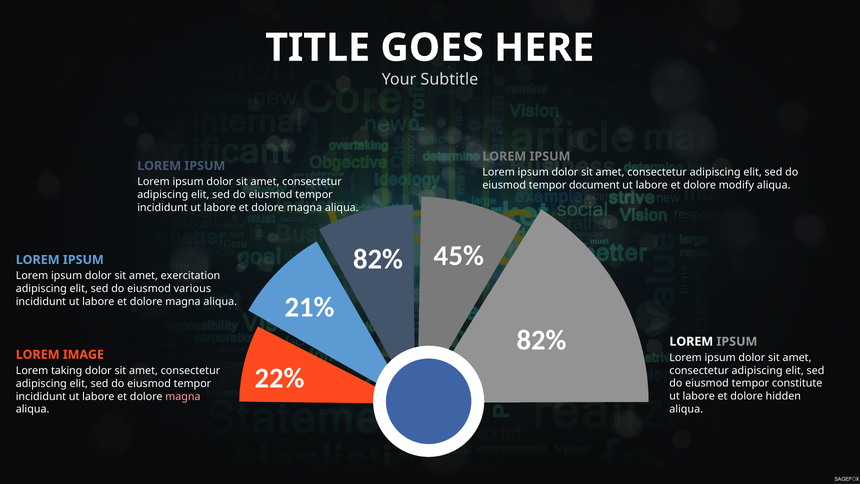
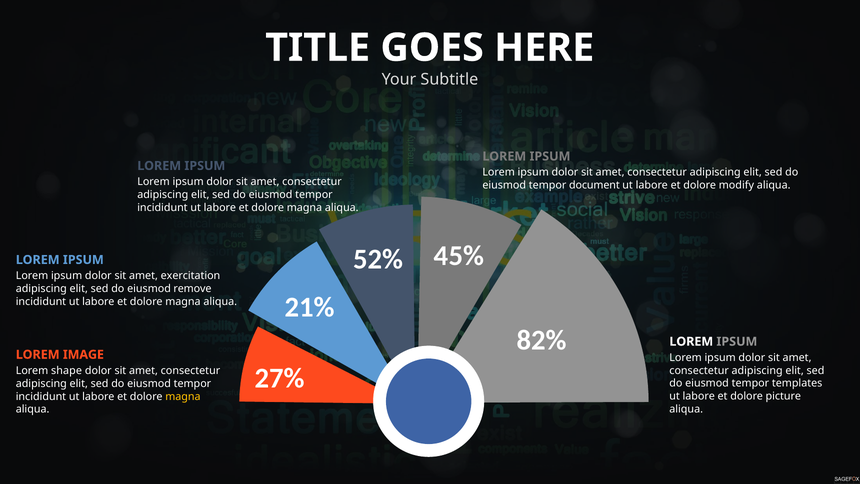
82%: 82% -> 52% (378, 259)
various: various -> remove (192, 289)
22%: 22% -> 27% (280, 378)
taking: taking -> shape (67, 370)
constitute: constitute -> templates (797, 383)
hidden: hidden -> picture (783, 396)
magna colour: pink -> yellow (183, 396)
